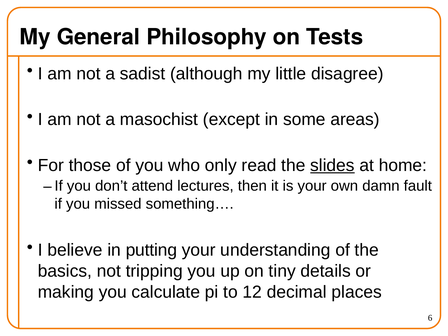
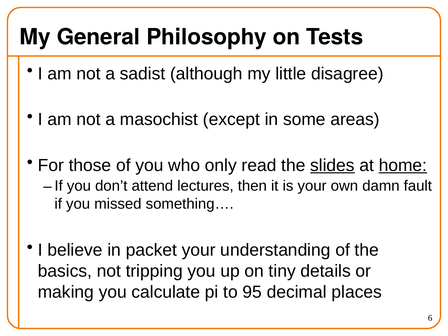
home underline: none -> present (403, 165)
putting: putting -> packet (151, 250)
12: 12 -> 95 (252, 292)
